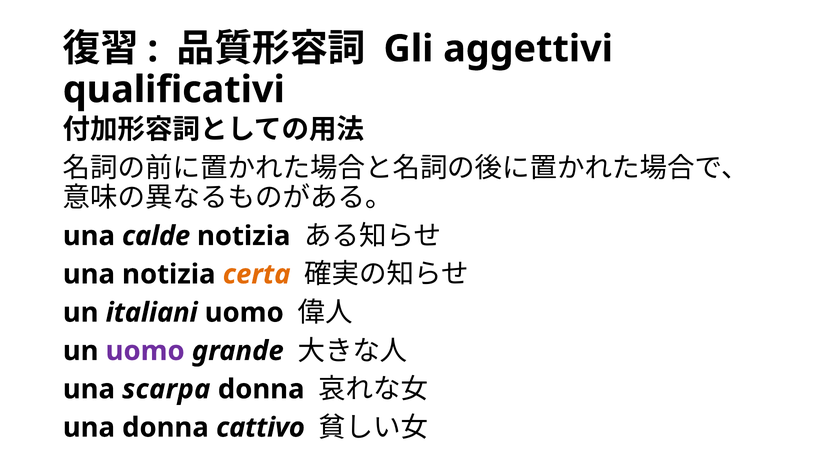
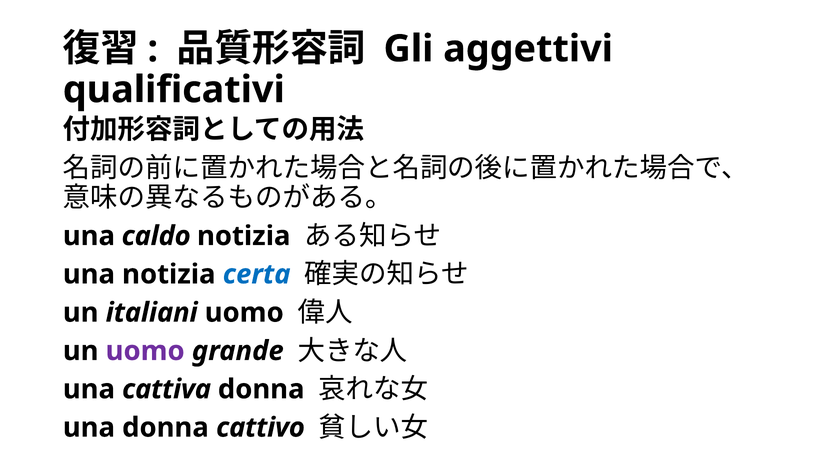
calde: calde -> caldo (156, 236)
certa colour: orange -> blue (257, 274)
scarpa: scarpa -> cattiva (167, 389)
